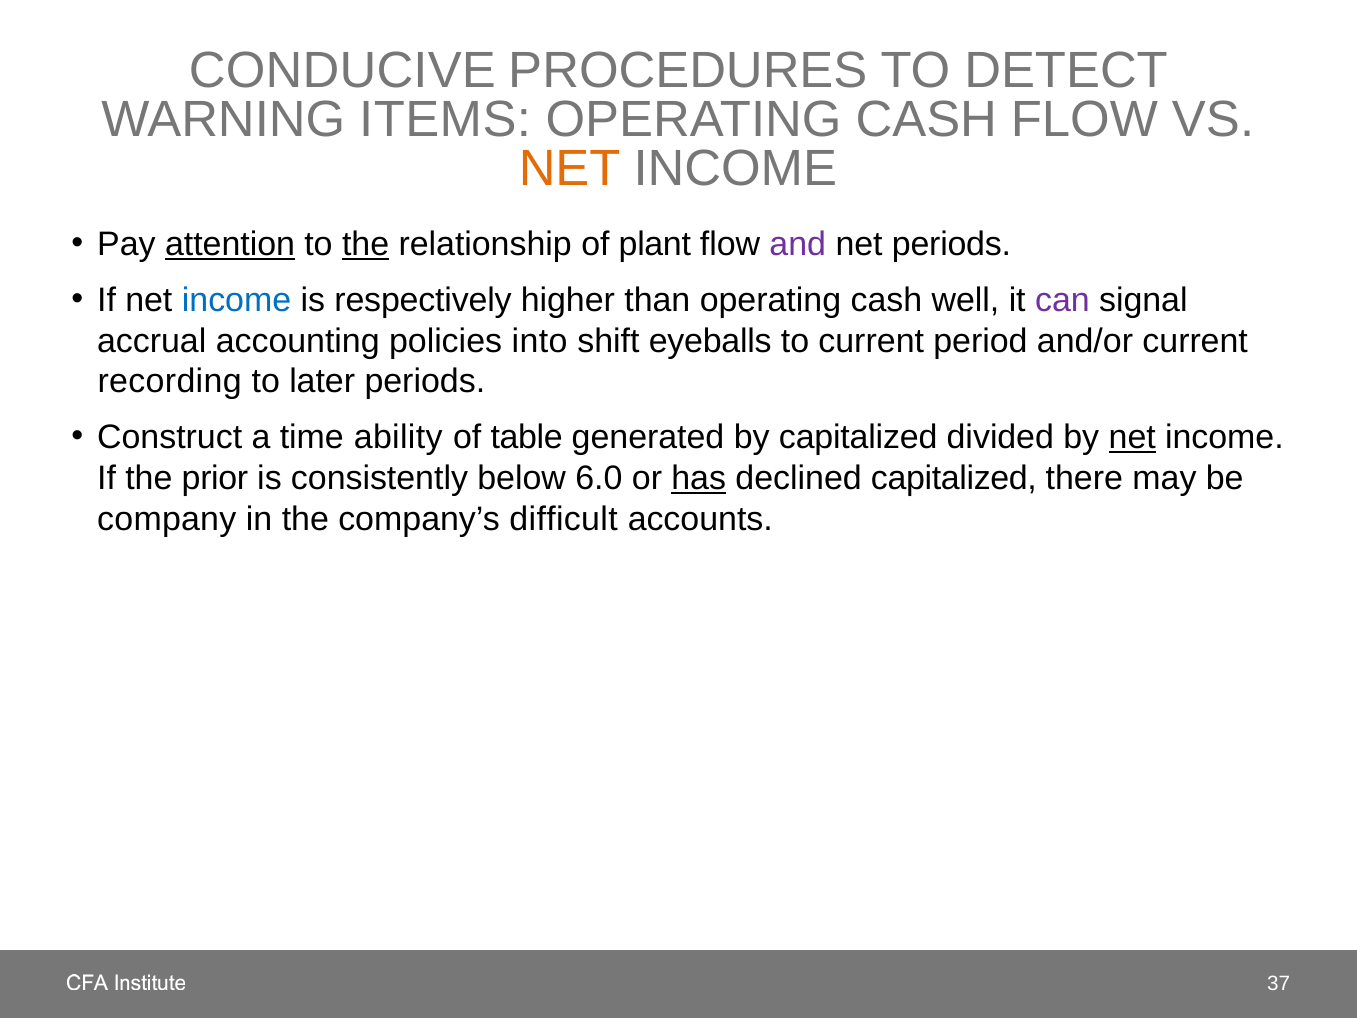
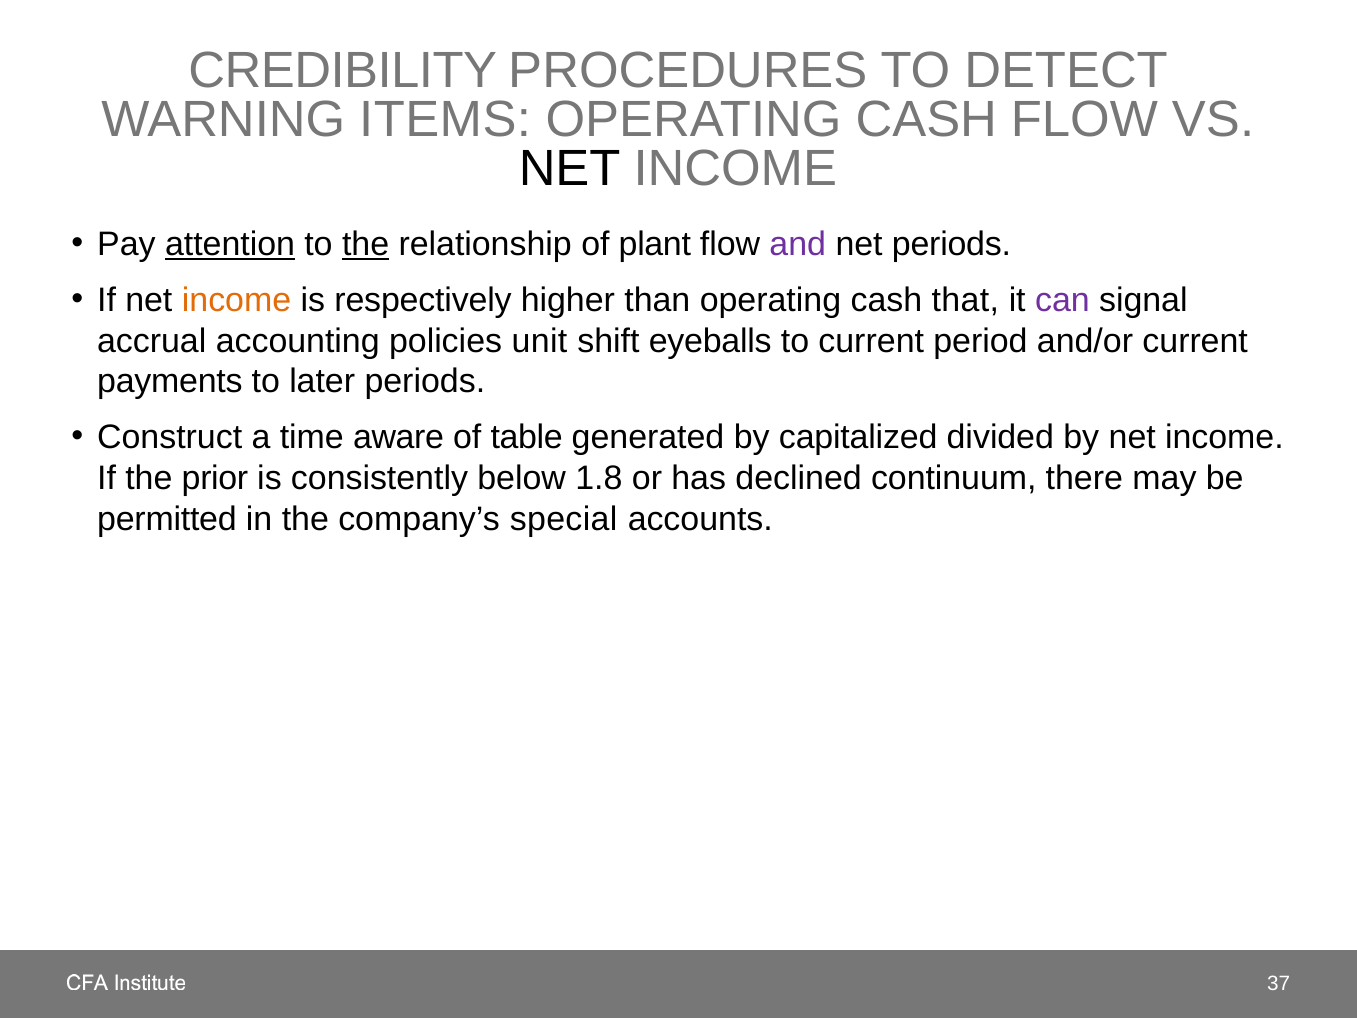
CONDUCIVE: CONDUCIVE -> CREDIBILITY (343, 71)
NET colour: orange -> black (570, 169)
income colour: blue -> orange (237, 300)
well: well -> that (965, 300)
into: into -> unit (540, 341)
recording: recording -> payments (170, 382)
ability: ability -> aware (399, 437)
net underline: present -> none (1132, 437)
6.0: 6.0 -> 1.8 (599, 478)
has underline: present -> none (699, 478)
declined capitalized: capitalized -> continuum (954, 478)
company: company -> permitted (167, 519)
difficult: difficult -> special (564, 519)
